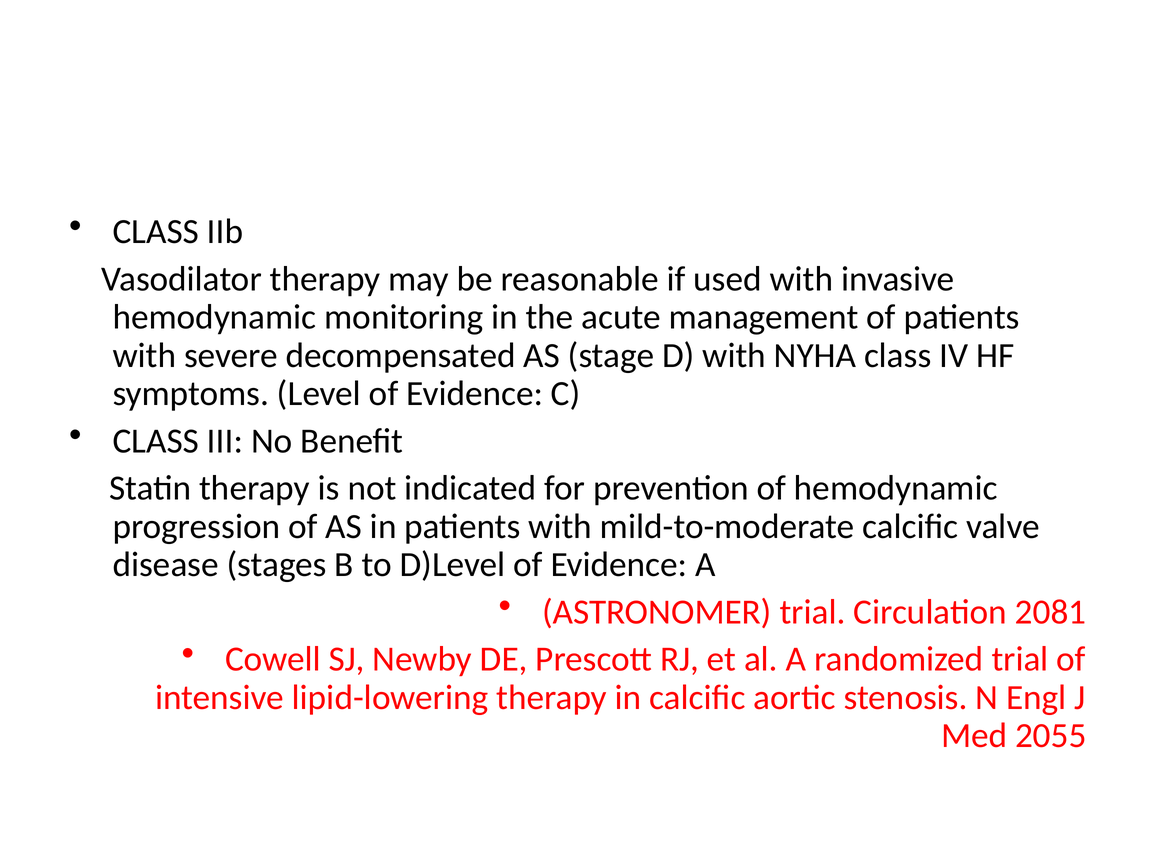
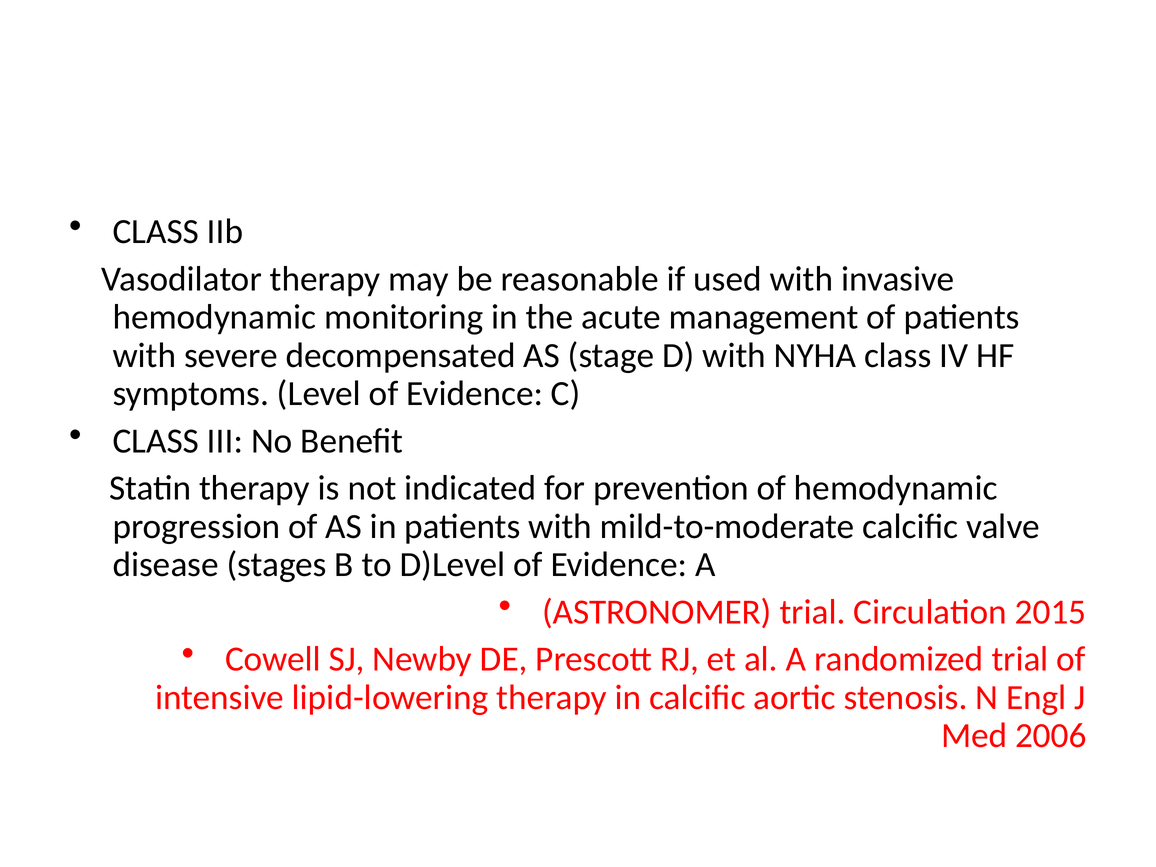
2081: 2081 -> 2015 (1051, 612)
2055: 2055 -> 2006 (1051, 736)
